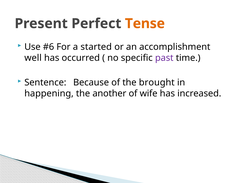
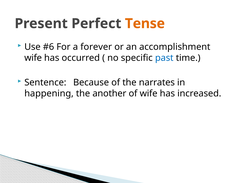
started: started -> forever (96, 47)
well: well -> wife (33, 58)
past colour: purple -> blue (164, 58)
brought: brought -> narrates (157, 83)
